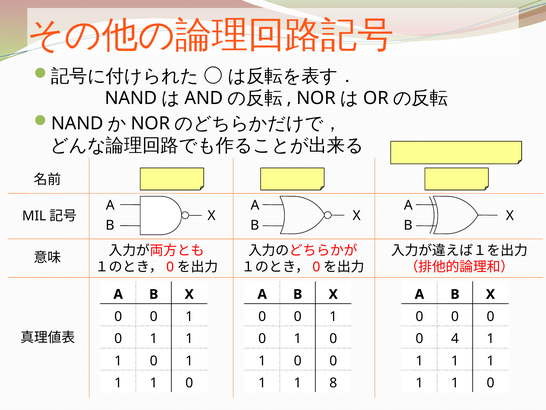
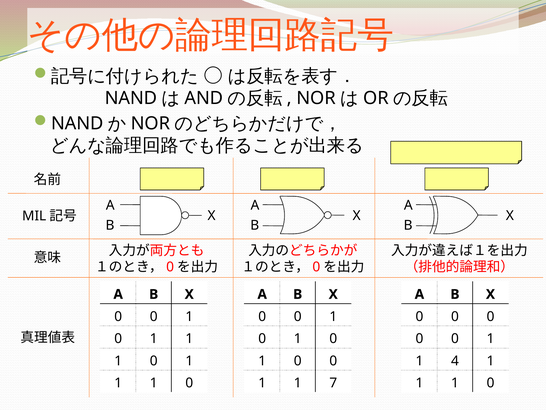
4: 4 -> 0 (455, 338)
1: 1 -> 4 (455, 360)
8: 8 -> 7 (333, 383)
